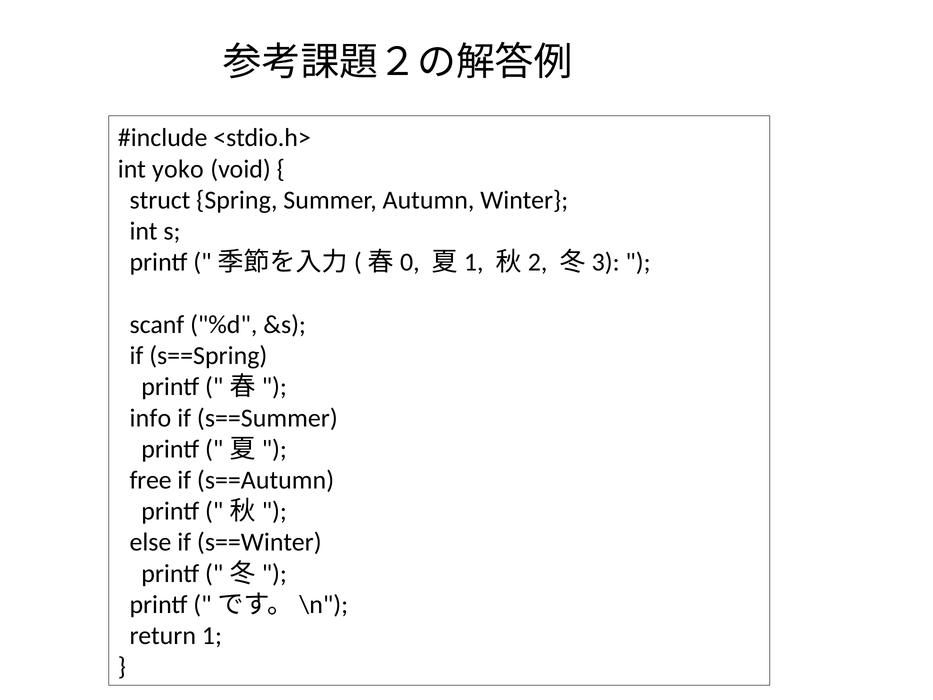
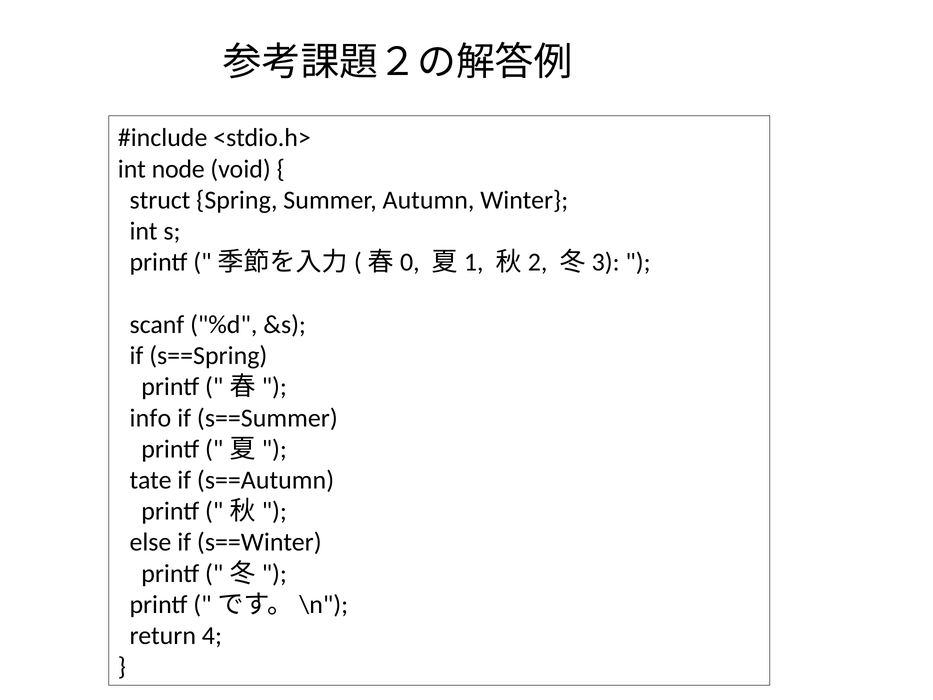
yoko: yoko -> node (178, 169)
free: free -> tate (151, 480)
1: 1 -> 4 (212, 636)
